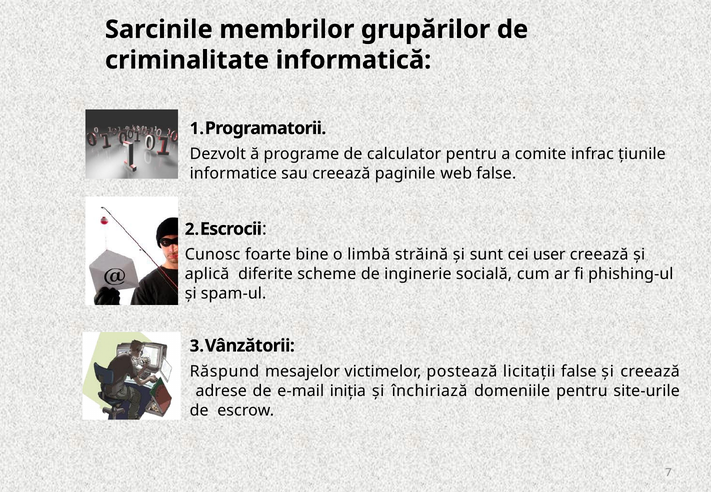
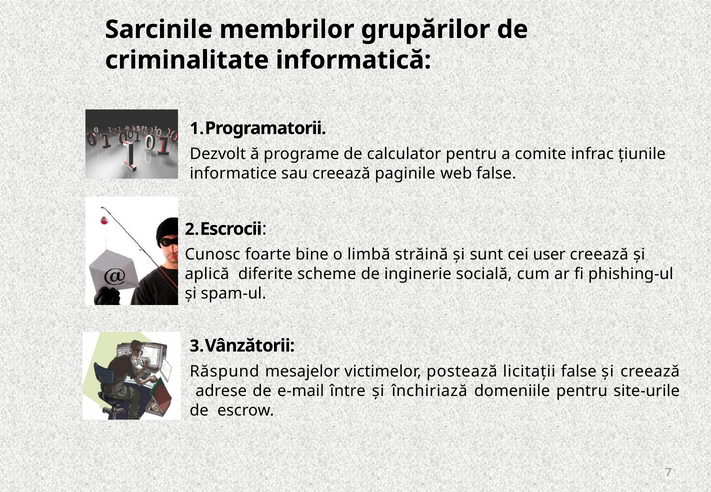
iniția: iniția -> între (348, 391)
